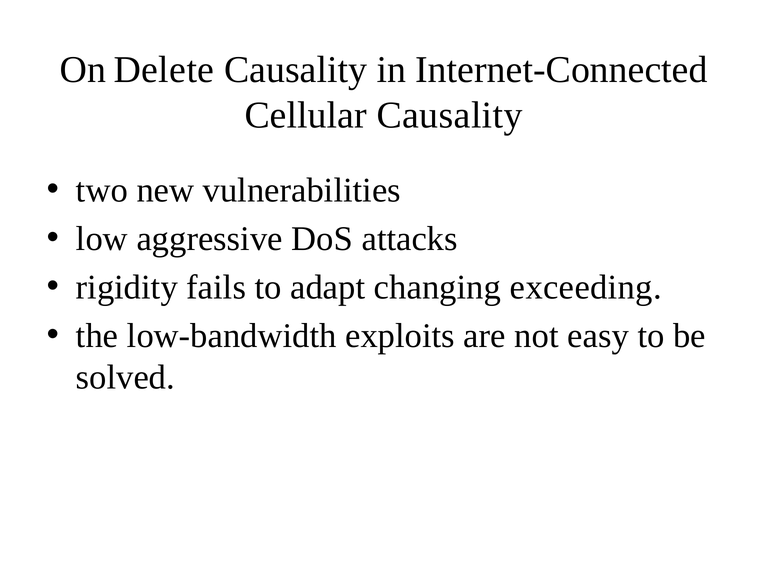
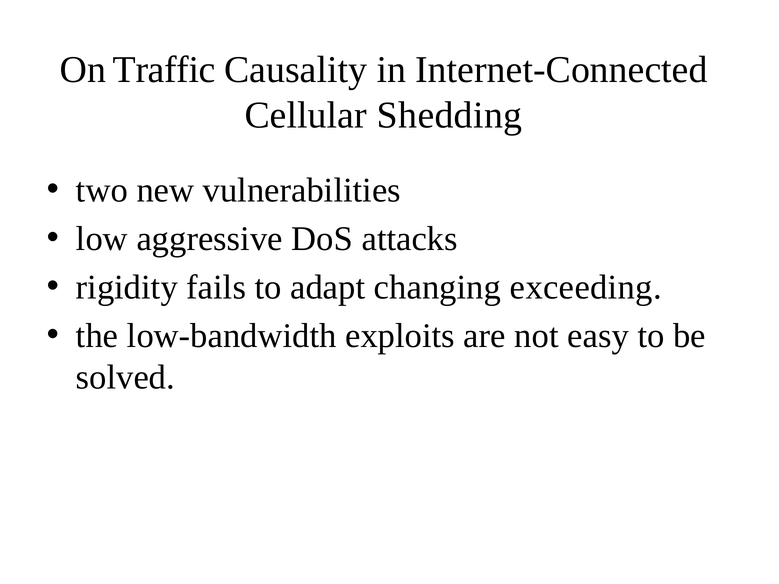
Delete: Delete -> Traffic (164, 70)
Cellular Causality: Causality -> Shedding (450, 115)
